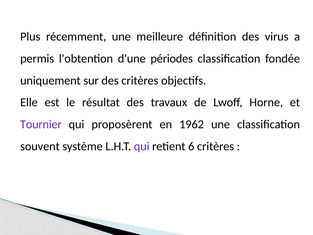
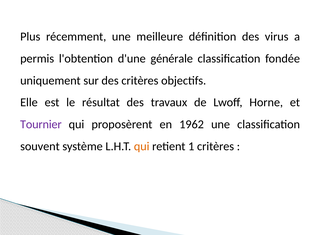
périodes: périodes -> générale (172, 58)
qui colour: purple -> orange (142, 146)
6: 6 -> 1 (191, 146)
